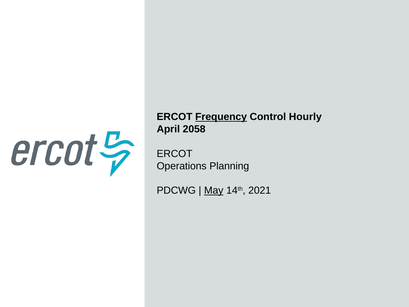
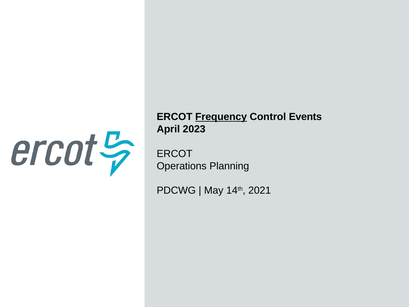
Hourly: Hourly -> Events (305, 117)
2058: 2058 -> 2023 (194, 129)
May underline: present -> none (214, 190)
